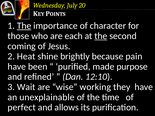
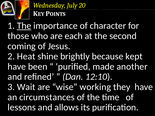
the underline: present -> none (101, 36)
pain: pain -> kept (134, 56)
purpose: purpose -> another (132, 67)
unexplainable: unexplainable -> circumstances (47, 97)
perfect: perfect -> lessons (22, 108)
